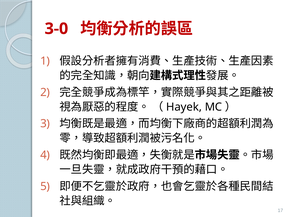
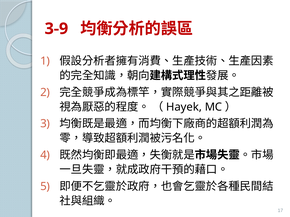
3-0: 3-0 -> 3-9 (56, 29)
